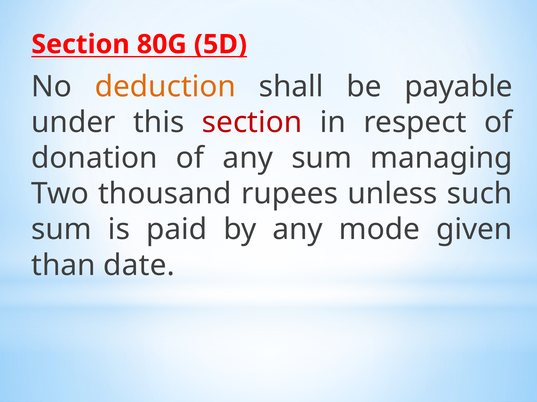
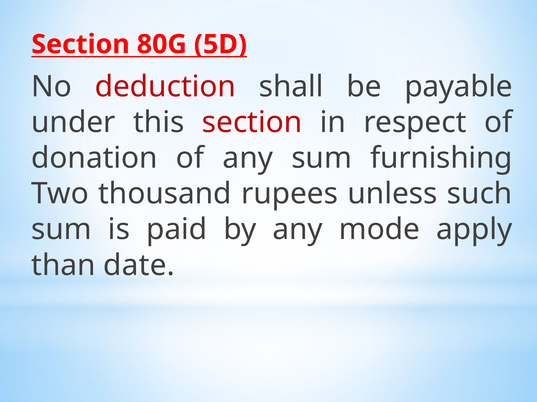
deduction colour: orange -> red (165, 87)
managing: managing -> furnishing (441, 158)
given: given -> apply (474, 230)
